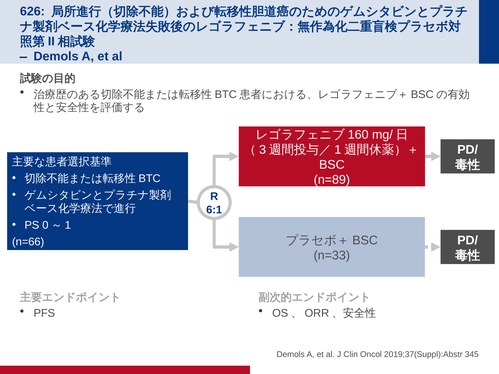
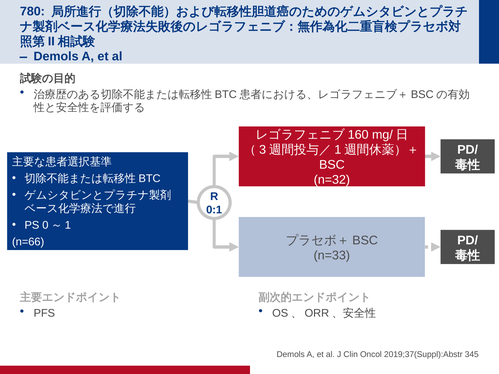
626: 626 -> 780 (32, 12)
n=89: n=89 -> n=32 (332, 180)
6:1: 6:1 -> 0:1 (214, 210)
